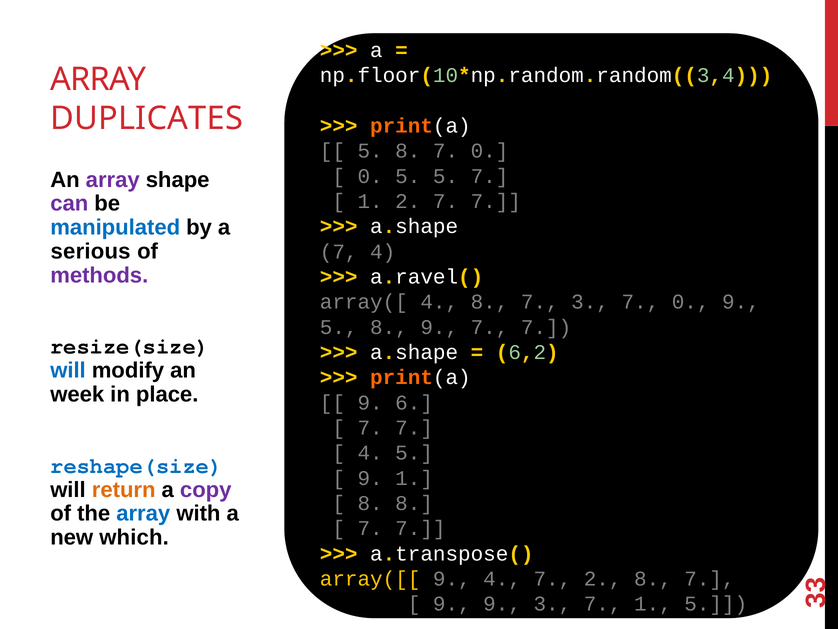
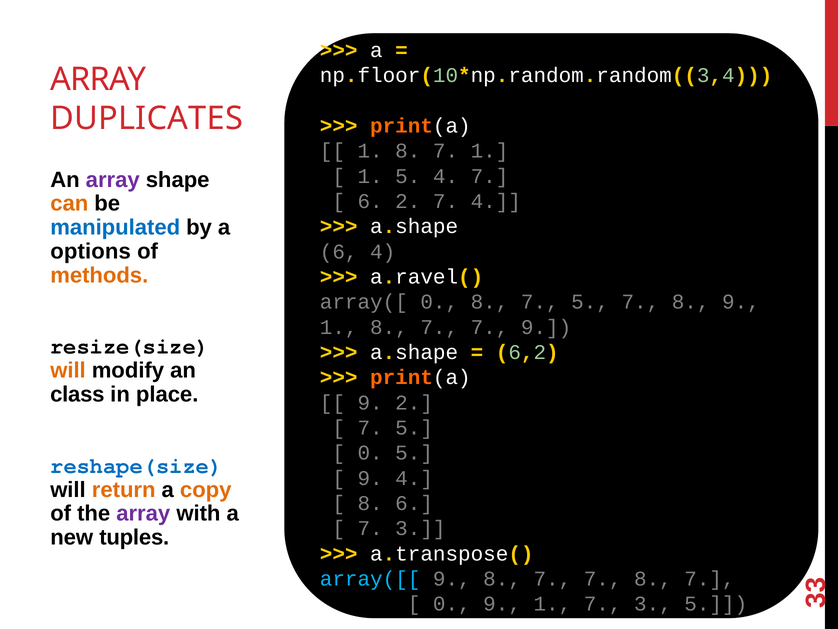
5: 5 -> 1 (370, 151)
8 7 0: 0 -> 1 (490, 151)
0: 0 -> 1 (370, 176)
5 5: 5 -> 4 (446, 176)
can colour: purple -> orange (69, 203)
1: 1 -> 6 (370, 201)
2 7 7: 7 -> 4 (496, 201)
serious: serious -> options (91, 251)
7: 7 -> 6 (339, 251)
methods colour: purple -> orange (99, 275)
array([ 4: 4 -> 0 (439, 302)
8 7 3: 3 -> 5 (590, 302)
0: 0 -> 8 (691, 302)
5: 5 -> 1 (339, 327)
9: 9 -> 7 (439, 327)
7: 7 -> 9 (546, 327)
will colour: blue -> orange (68, 370)
week: week -> class (77, 394)
9 6: 6 -> 2 (414, 402)
7: 7 -> 5 (414, 427)
4: 4 -> 0 (370, 453)
9 1: 1 -> 4 (414, 478)
copy colour: purple -> orange (206, 489)
8 8: 8 -> 6 (414, 503)
array colour: blue -> purple (143, 513)
7: 7 -> 3 (420, 528)
which: which -> tuples (134, 537)
array([[ colour: yellow -> light blue (370, 578)
9 4: 4 -> 8 (502, 578)
2: 2 -> 7 (603, 578)
9: 9 -> 0 (452, 603)
3: 3 -> 1 (552, 603)
1: 1 -> 3 (653, 603)
